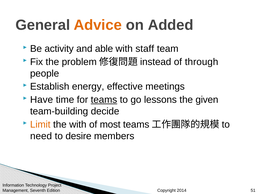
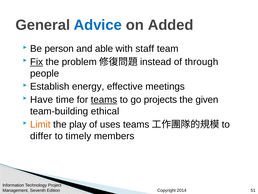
Advice colour: orange -> blue (98, 25)
activity: activity -> person (59, 49)
Fix underline: none -> present (37, 62)
lessons: lessons -> projects (160, 99)
decide: decide -> ethical (105, 111)
the with: with -> play (78, 124)
most: most -> uses (110, 124)
need: need -> differ (41, 136)
desire: desire -> timely (78, 136)
